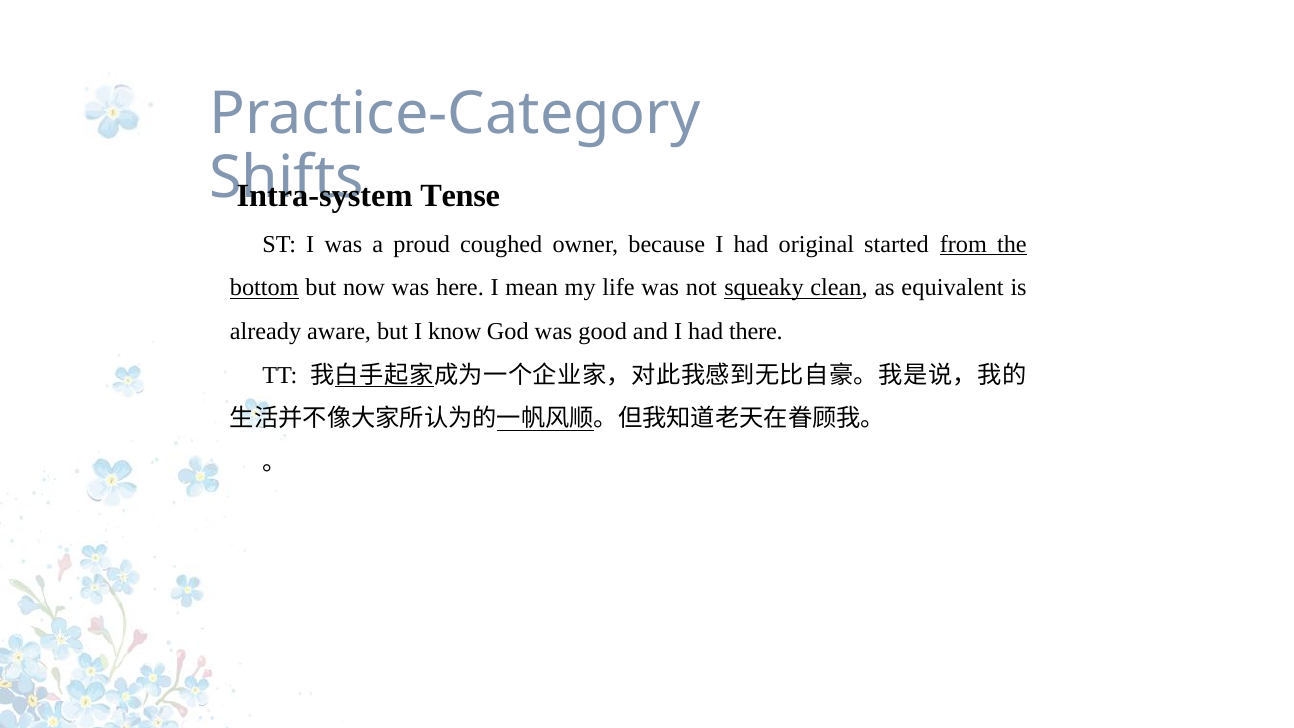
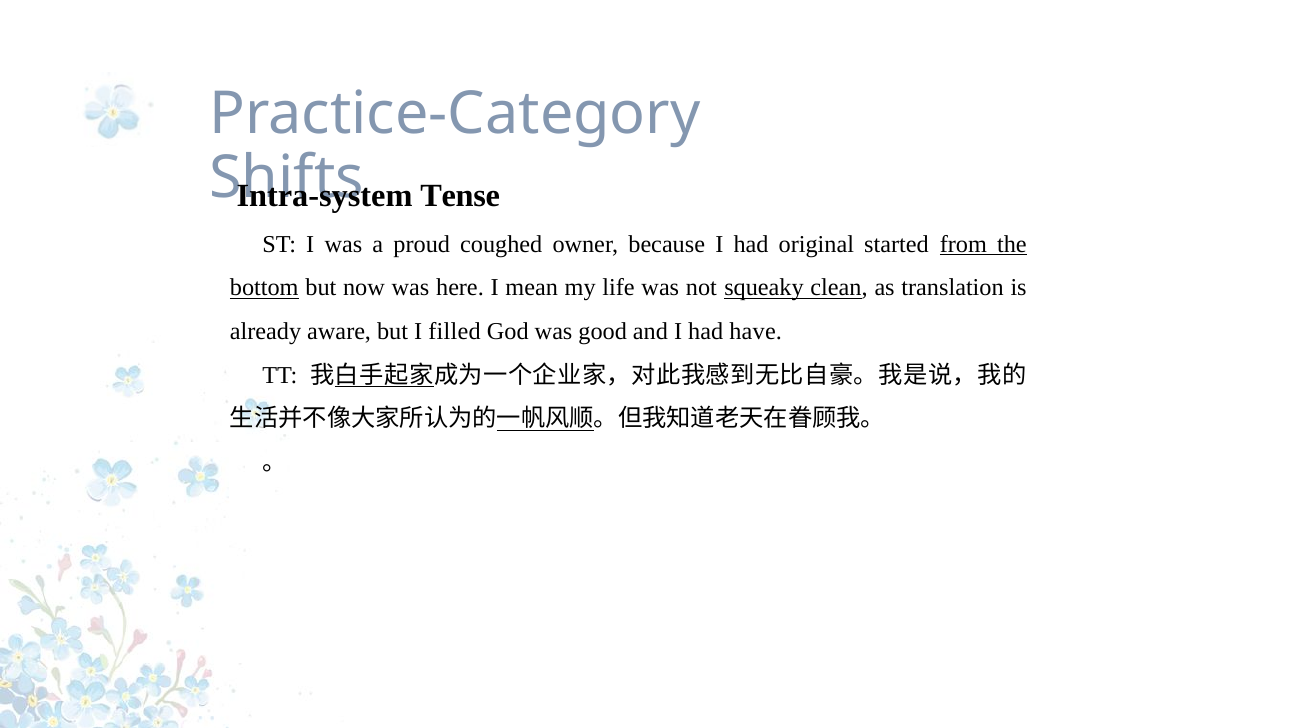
equivalent: equivalent -> translation (953, 288)
know: know -> filled (455, 331)
there: there -> have (756, 331)
